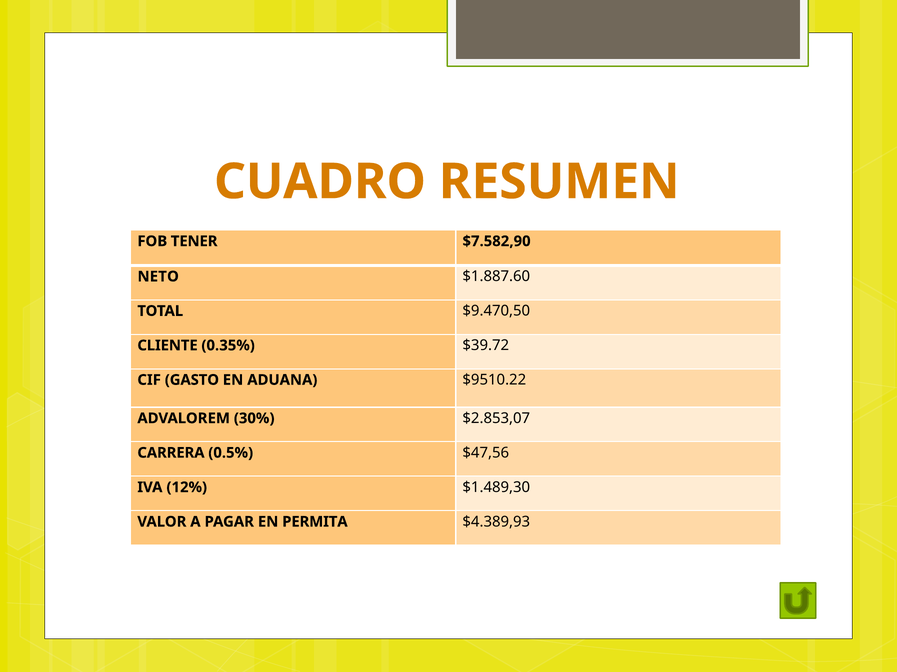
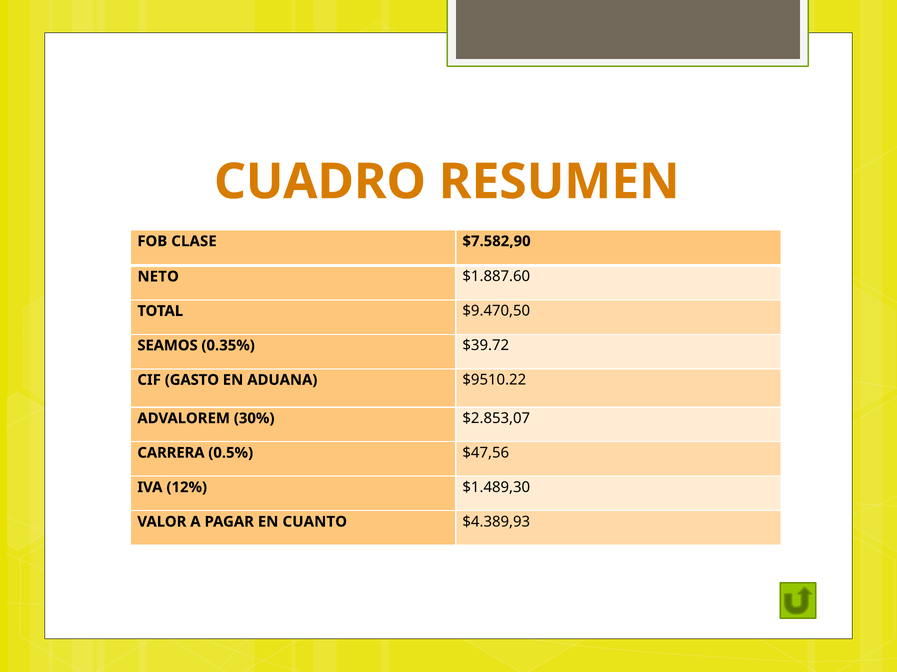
TENER: TENER -> CLASE (194, 241)
CLIENTE: CLIENTE -> SEAMOS (168, 346)
PERMITA: PERMITA -> CUANTO (315, 522)
